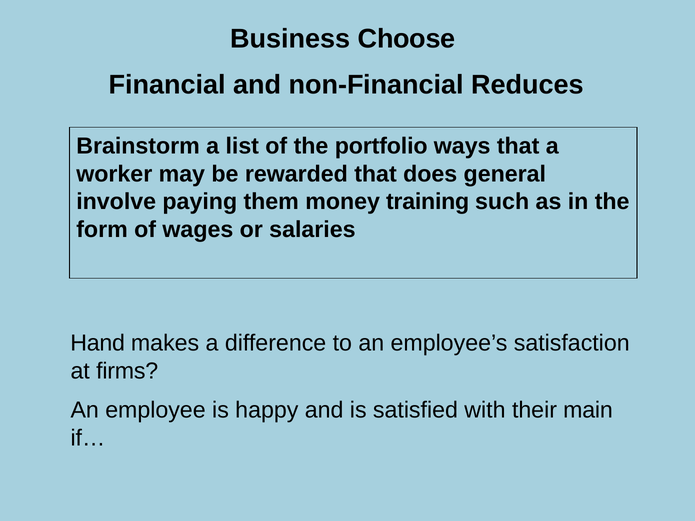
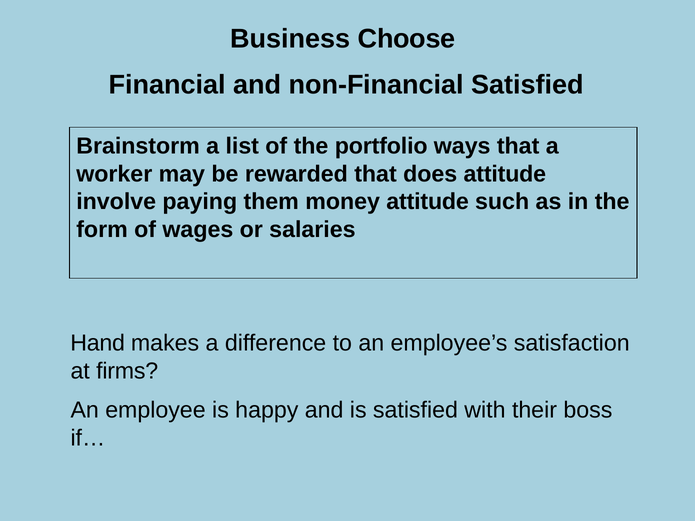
non-Financial Reduces: Reduces -> Satisfied (528, 85)
does general: general -> attitude (505, 174)
money training: training -> attitude (428, 202)
main: main -> boss (588, 410)
